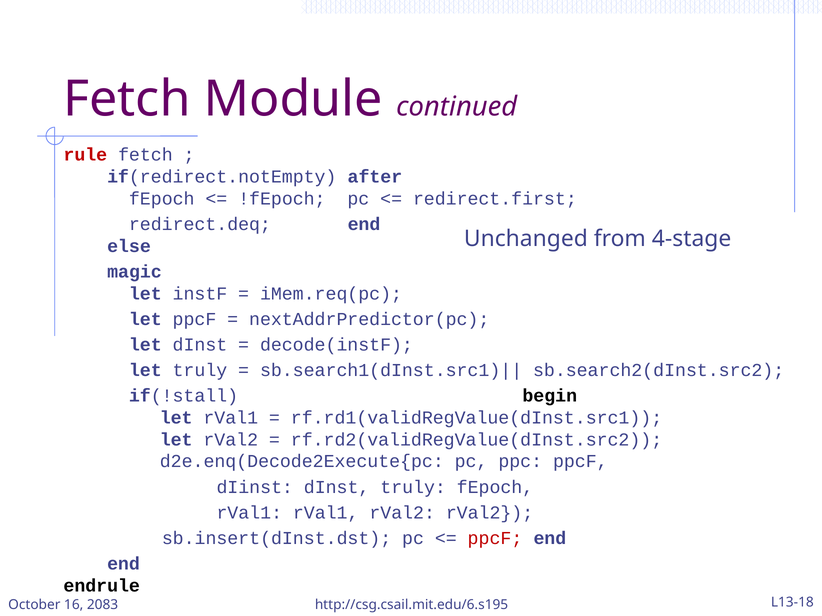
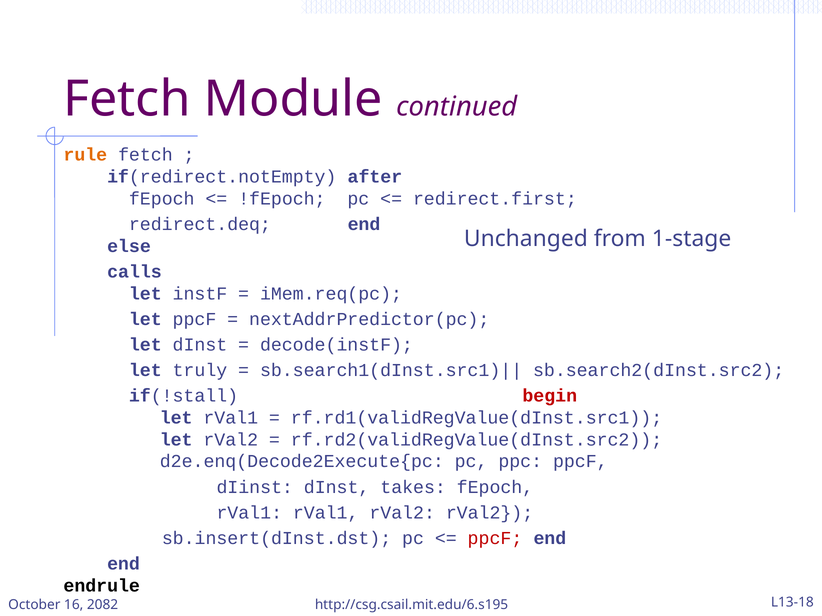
rule colour: red -> orange (85, 155)
4-stage: 4-stage -> 1-stage (692, 239)
magic: magic -> calls (134, 272)
begin colour: black -> red (550, 396)
dInst truly: truly -> takes (413, 487)
2083: 2083 -> 2082 (103, 605)
